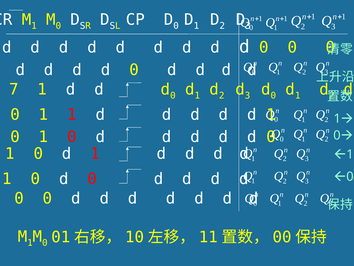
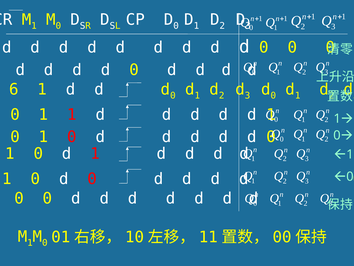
7: 7 -> 6 (14, 89)
